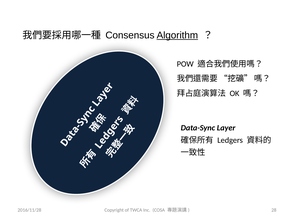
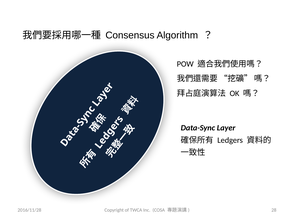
Algorithm underline: present -> none (177, 35)
